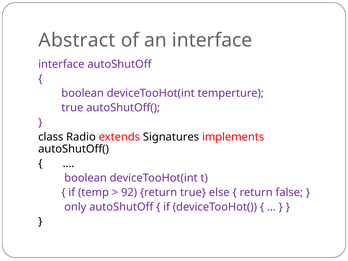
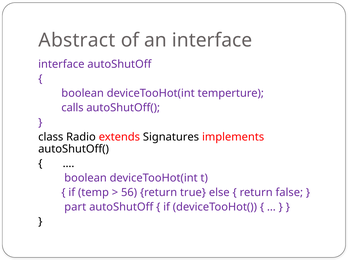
true: true -> calls (72, 108)
92: 92 -> 56 (129, 192)
only: only -> part (75, 207)
